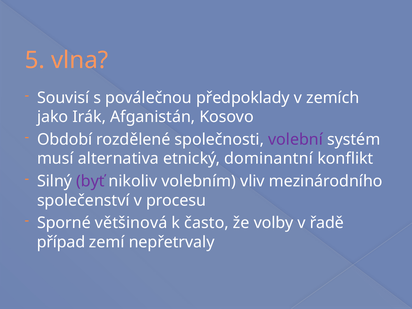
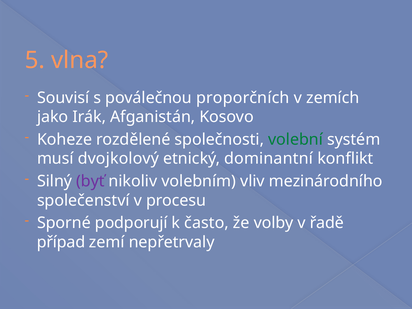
předpoklady: předpoklady -> proporčních (243, 98)
Období: Období -> Koheze (65, 139)
volební colour: purple -> green (296, 139)
alternativa: alternativa -> dvojkolový (118, 159)
většinová: většinová -> podporují (131, 223)
